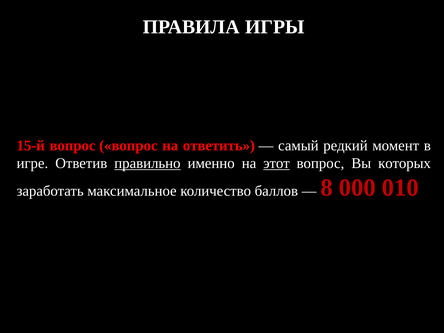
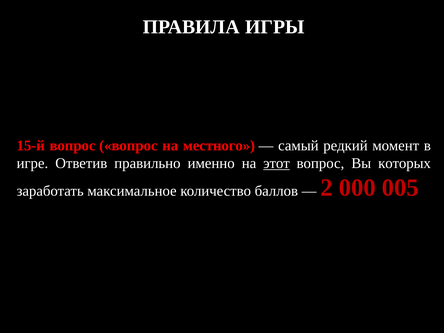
ответить: ответить -> местного (219, 146)
правильно underline: present -> none (147, 163)
8: 8 -> 2 (327, 188)
010: 010 -> 005 (400, 188)
